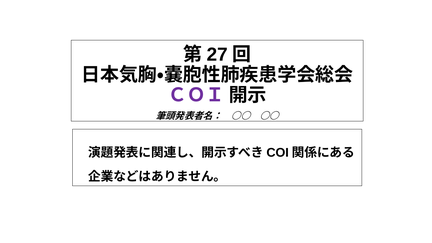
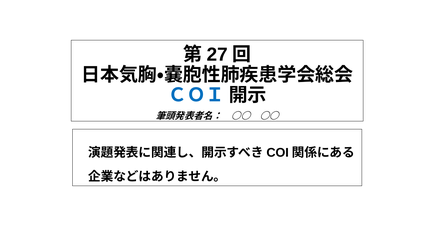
ＣＯＩ colour: purple -> blue (196, 95)
